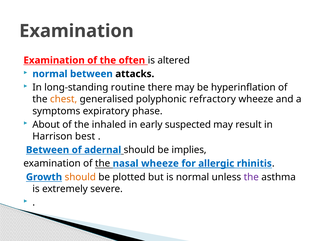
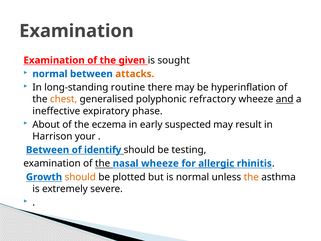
often: often -> given (132, 60)
altered: altered -> sought (174, 60)
attacks colour: black -> orange (135, 74)
and underline: none -> present (285, 99)
symptoms: symptoms -> ineffective (56, 111)
inhaled: inhaled -> eczema (109, 124)
best: best -> your (85, 136)
adernal: adernal -> identify (103, 150)
implies: implies -> testing (189, 150)
the colour: purple -> orange (251, 177)
